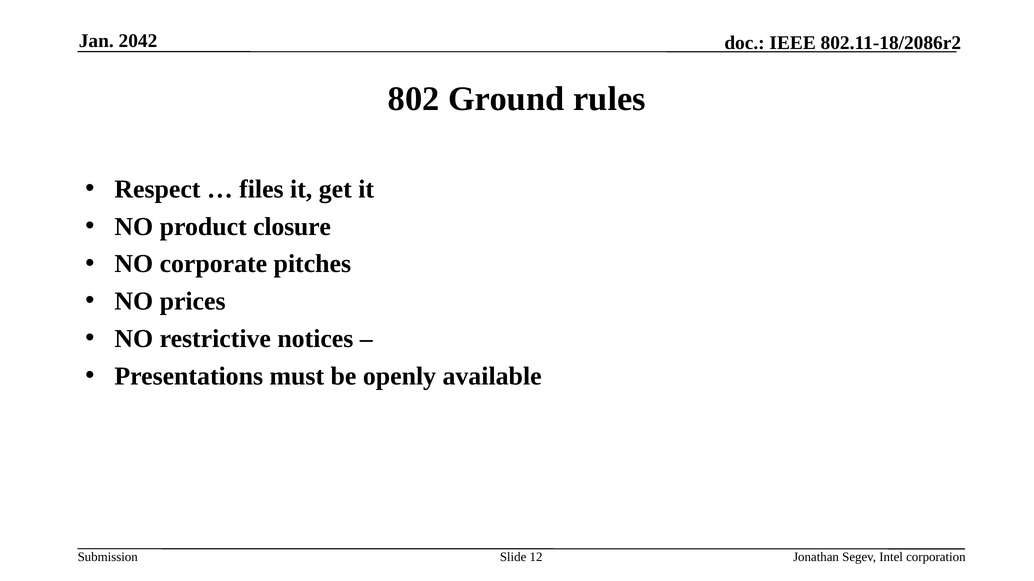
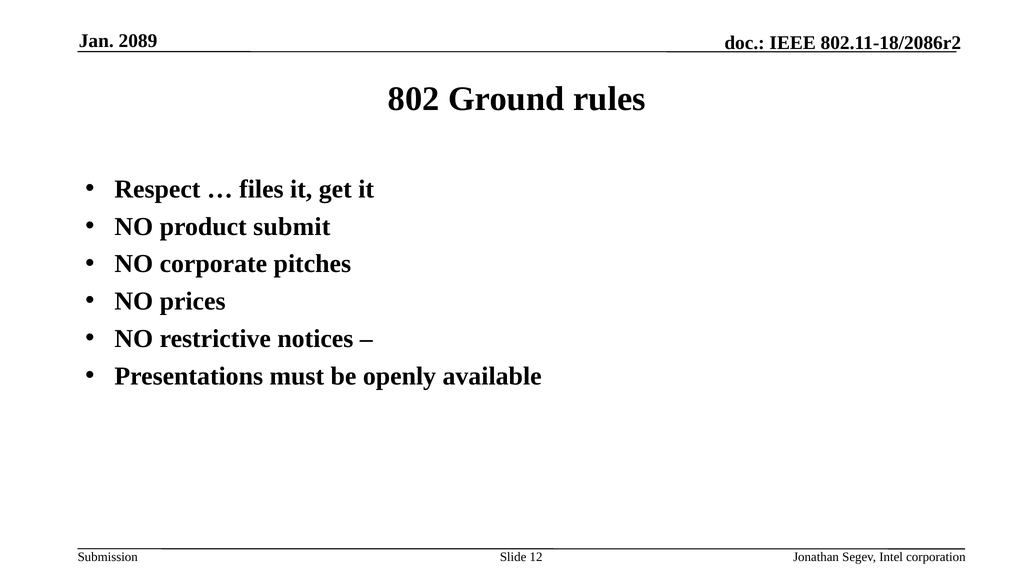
2042: 2042 -> 2089 (138, 41)
closure: closure -> submit (292, 227)
